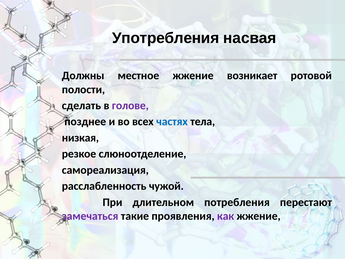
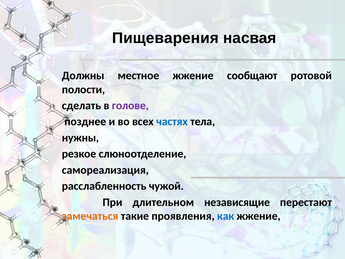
Употребления: Употребления -> Пищеварения (165, 38)
возникает: возникает -> сообщают (252, 76)
низкая: низкая -> нужны (80, 138)
потребления: потребления -> независящие (237, 202)
замечаться colour: purple -> orange (90, 216)
как colour: purple -> blue (226, 216)
